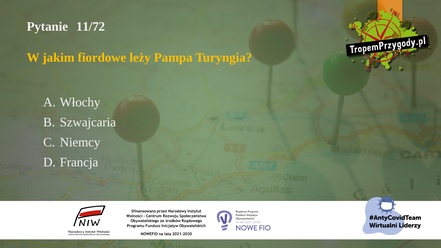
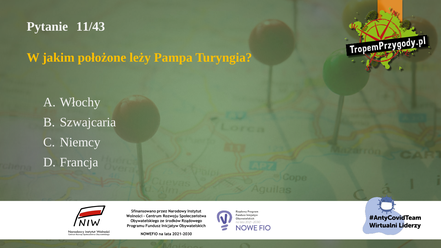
11/72: 11/72 -> 11/43 (91, 27)
fiordowe: fiordowe -> położone (102, 58)
